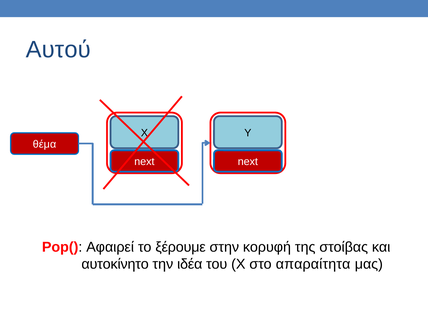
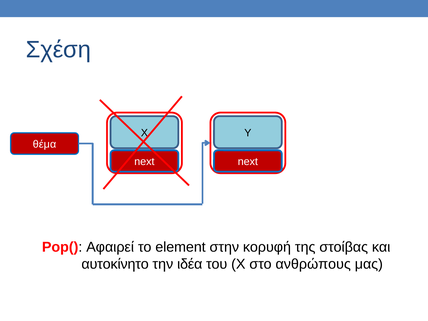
Αυτού: Αυτού -> Σχέση (58, 50)
ξέρουμε: ξέρουμε -> element (180, 247)
απαραίτητα: απαραίτητα -> ανθρώπους (313, 264)
